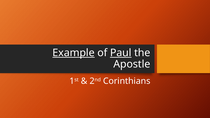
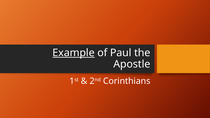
Paul underline: present -> none (121, 53)
